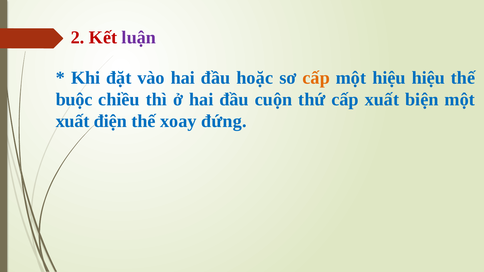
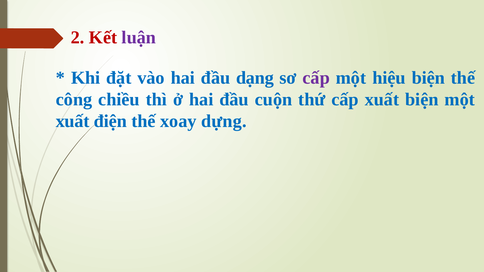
hoặc: hoặc -> dạng (255, 78)
cấp colour: orange -> purple (316, 78)
hiệu hiệu: hiệu -> biện (428, 78)
buộc: buộc -> công (74, 100)
đứng: đứng -> dựng (224, 121)
